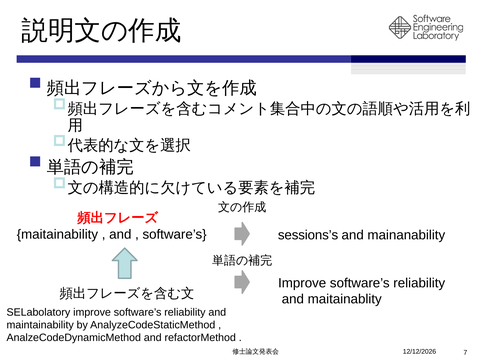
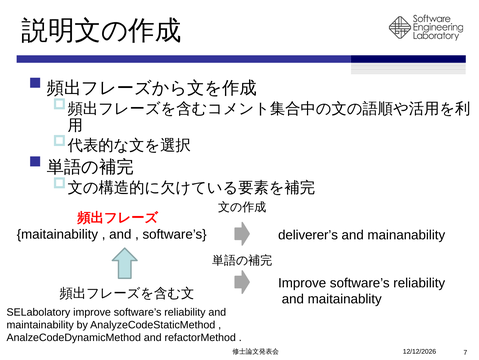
sessions’s: sessions’s -> deliverer’s (308, 235)
